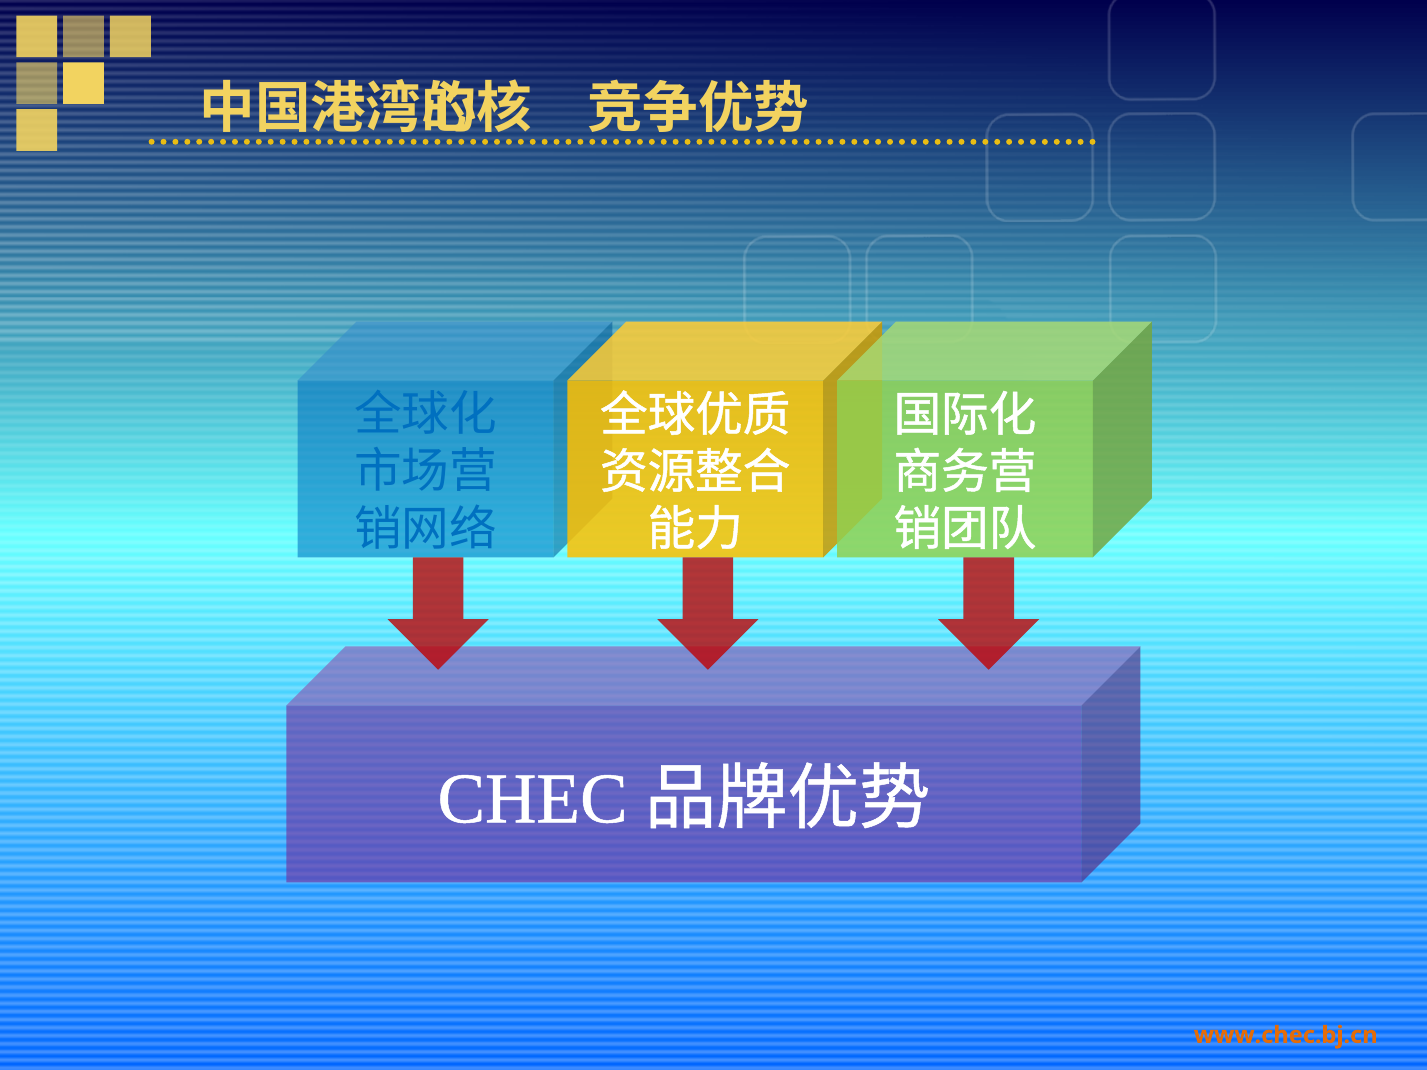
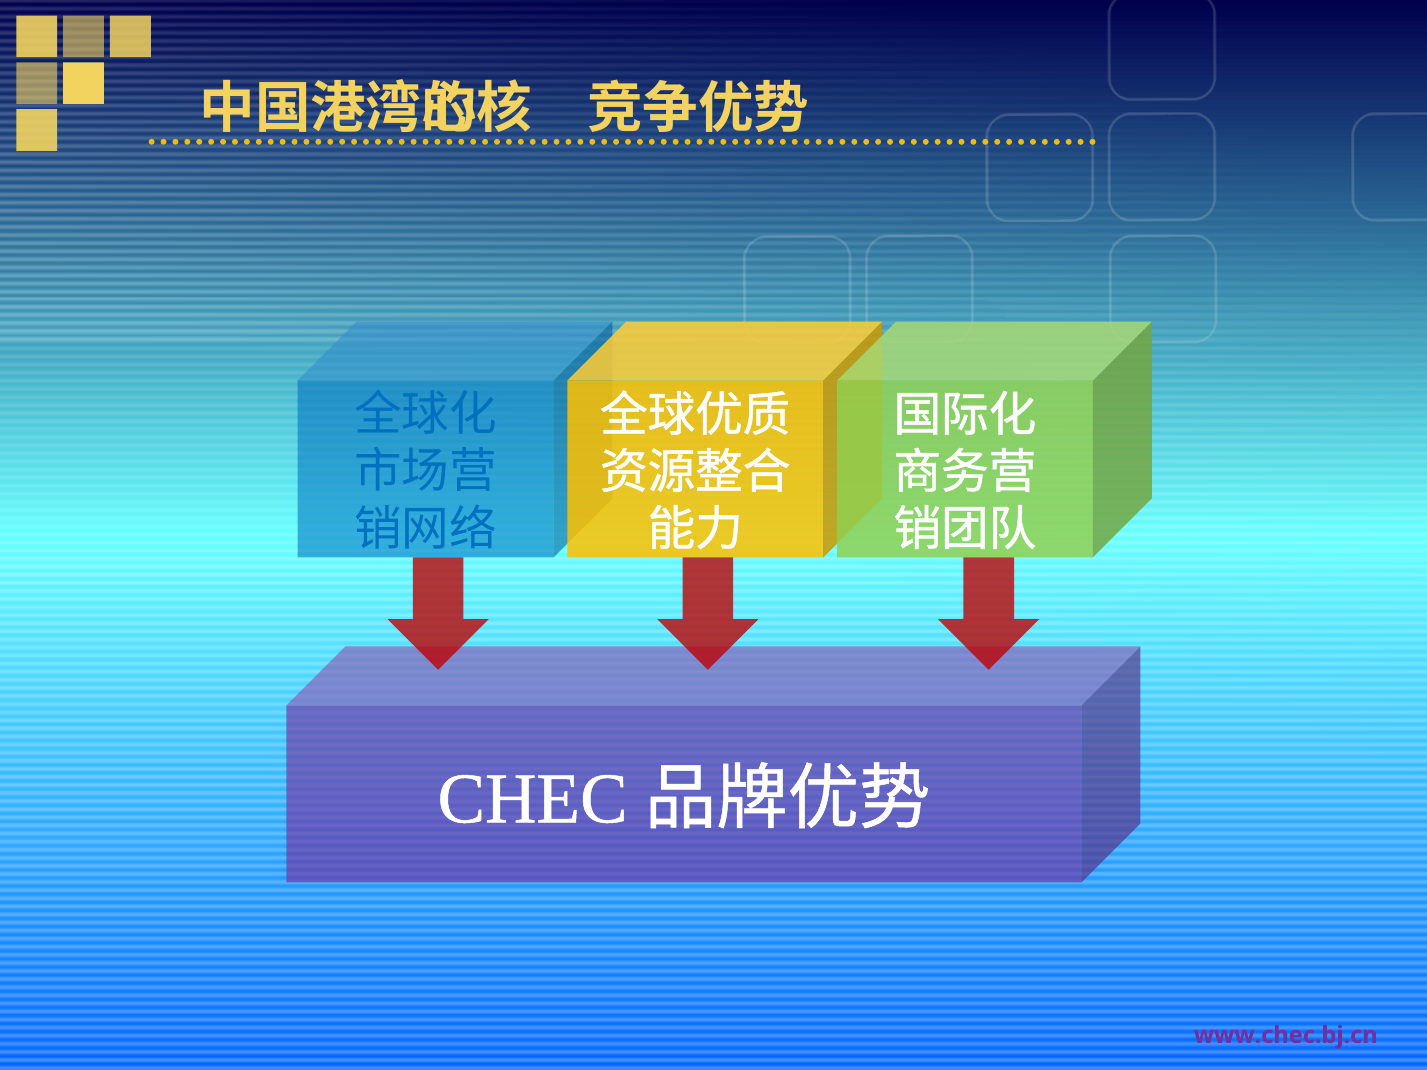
www.chec.bj.cn colour: orange -> purple (1286, 1035)
